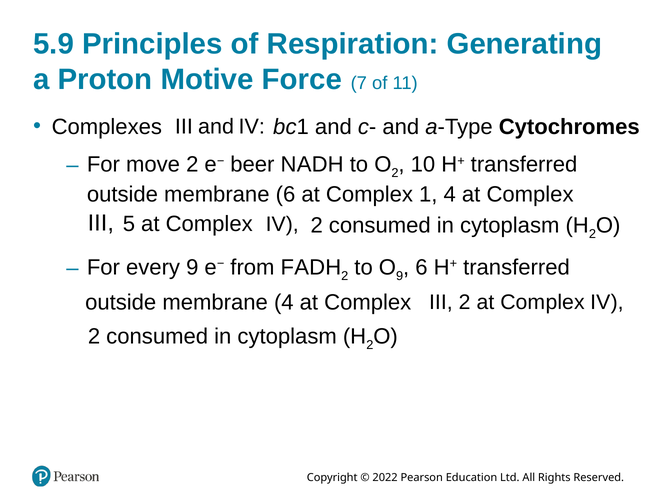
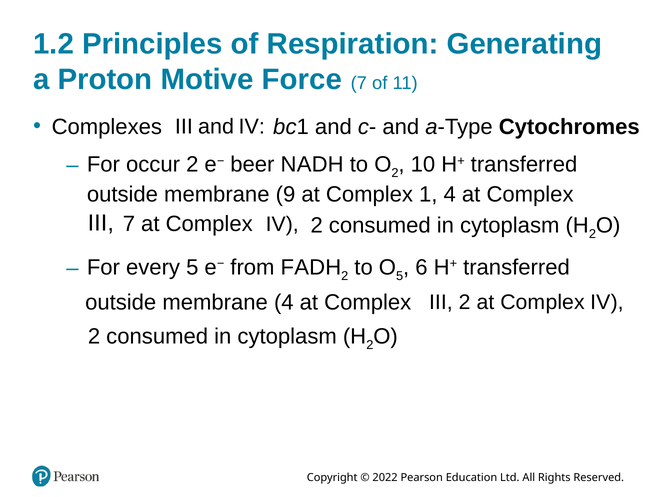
5.9: 5.9 -> 1.2 (54, 44)
move: move -> occur (153, 164)
membrane 6: 6 -> 9 (286, 194)
5: 5 -> 7 (129, 224)
every 9: 9 -> 5 (192, 267)
9: 9 -> 5 (400, 276)
